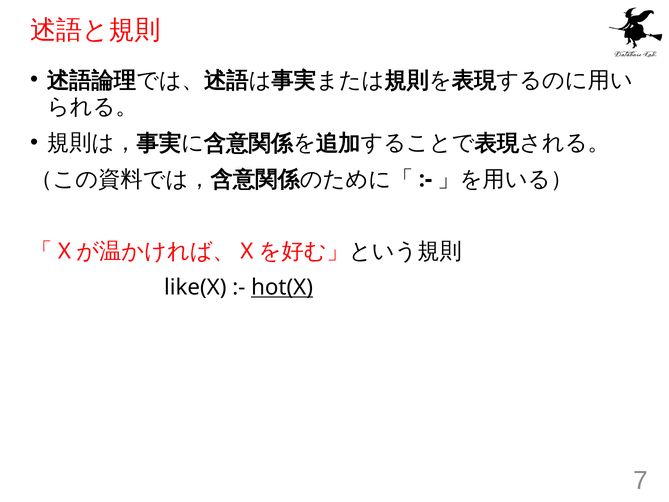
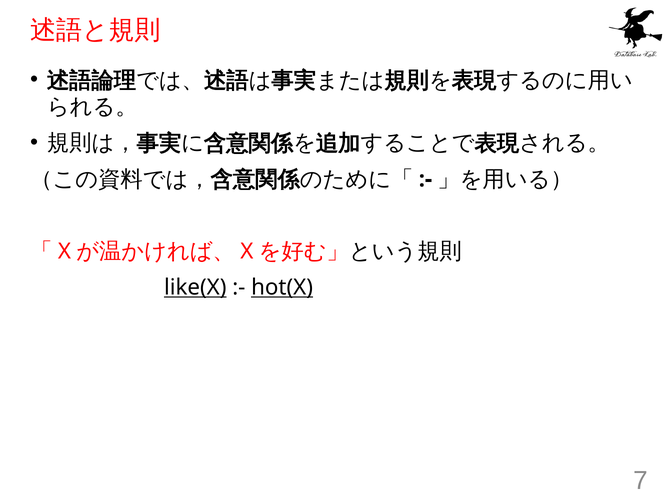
like(X underline: none -> present (195, 287)
